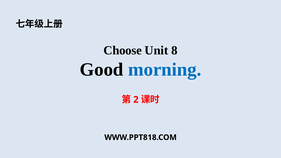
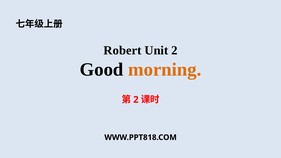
Choose: Choose -> Robert (123, 50)
Unit 8: 8 -> 2 (174, 50)
morning colour: blue -> orange (165, 70)
